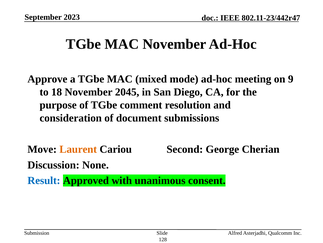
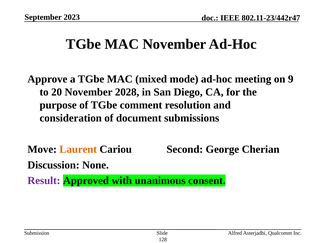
18: 18 -> 20 (57, 92)
2045: 2045 -> 2028 (127, 92)
Result colour: blue -> purple (44, 180)
